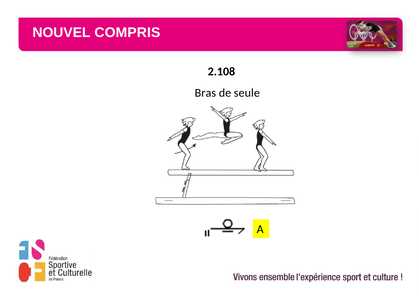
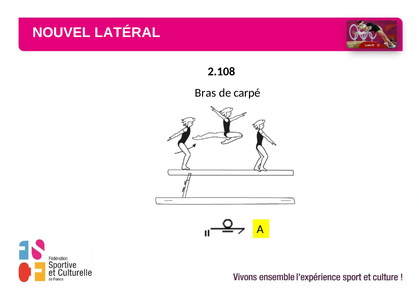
COMPRIS: COMPRIS -> LATÉRAL (127, 33)
seule: seule -> carpé (247, 93)
